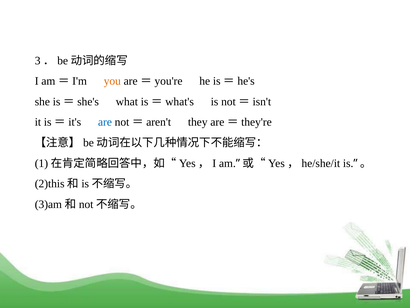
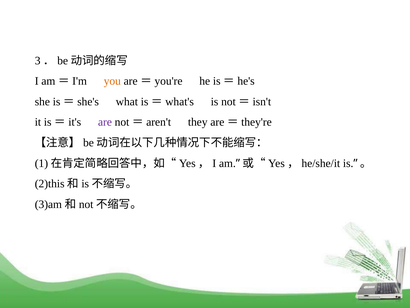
are colour: blue -> purple (105, 122)
